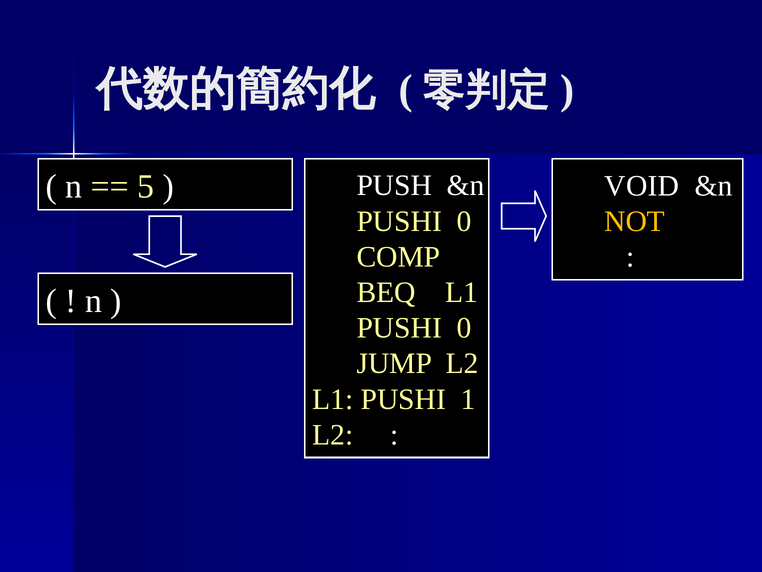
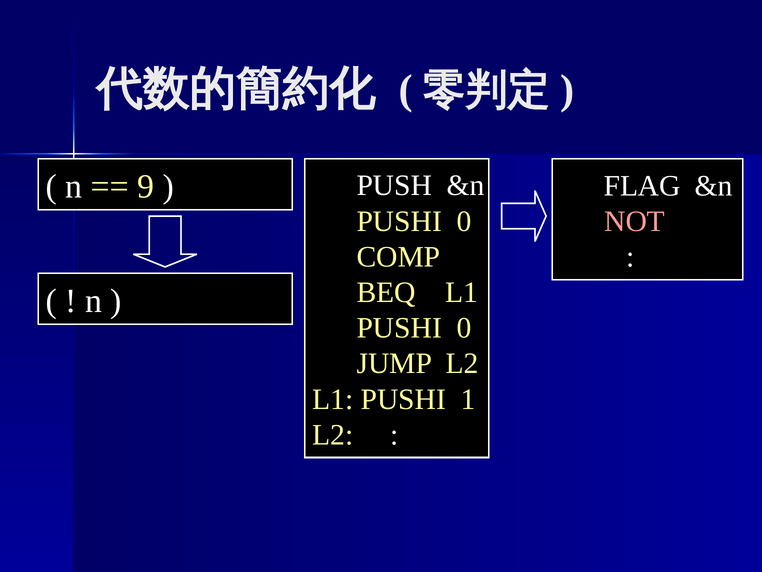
5: 5 -> 9 (146, 187)
VOID: VOID -> FLAG (642, 186)
NOT colour: yellow -> pink (635, 221)
